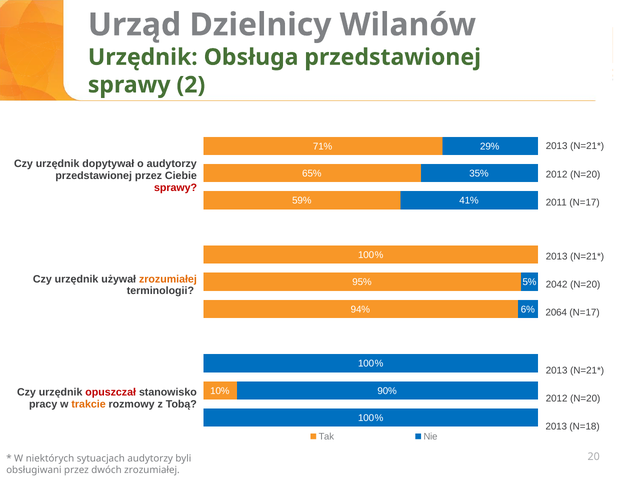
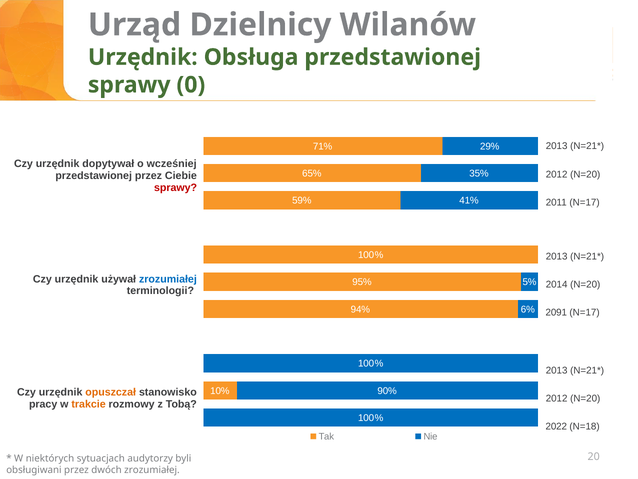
2: 2 -> 0 (191, 85)
o audytorzy: audytorzy -> wcześniej (172, 164)
zrozumiałej colour: orange -> blue (168, 279)
2042: 2042 -> 2014 (557, 284)
2064: 2064 -> 2091 (556, 312)
opuszczał colour: red -> orange (111, 392)
2013: 2013 -> 2022 (556, 426)
